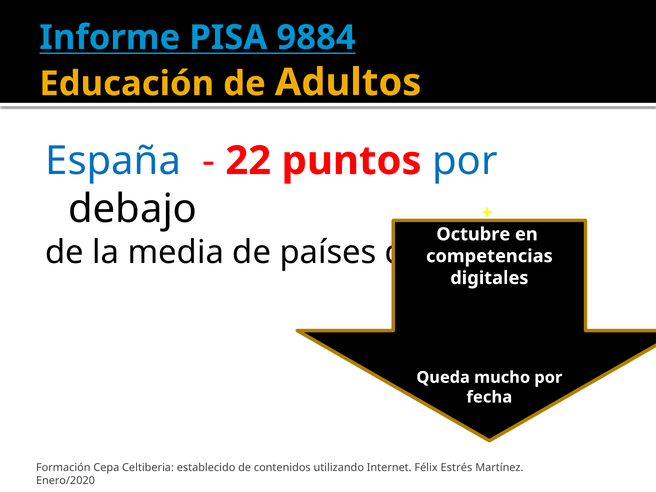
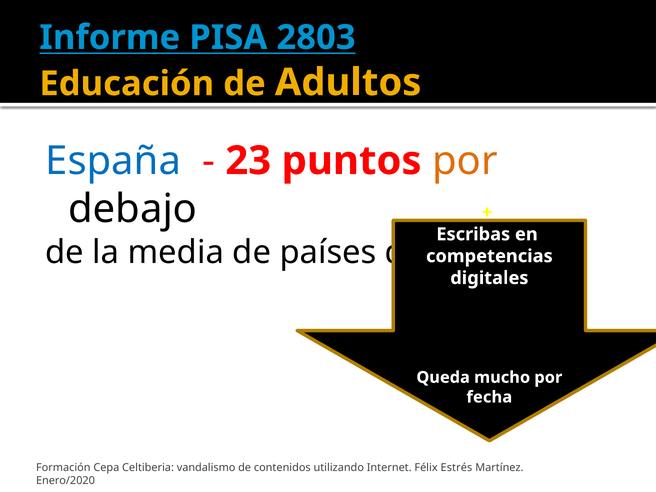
9884: 9884 -> 2803 (316, 38)
22: 22 -> 23 (248, 161)
por colour: blue -> orange (465, 161)
Octubre: Octubre -> Escribas (473, 234)
establecido: establecido -> vandalismo (206, 468)
